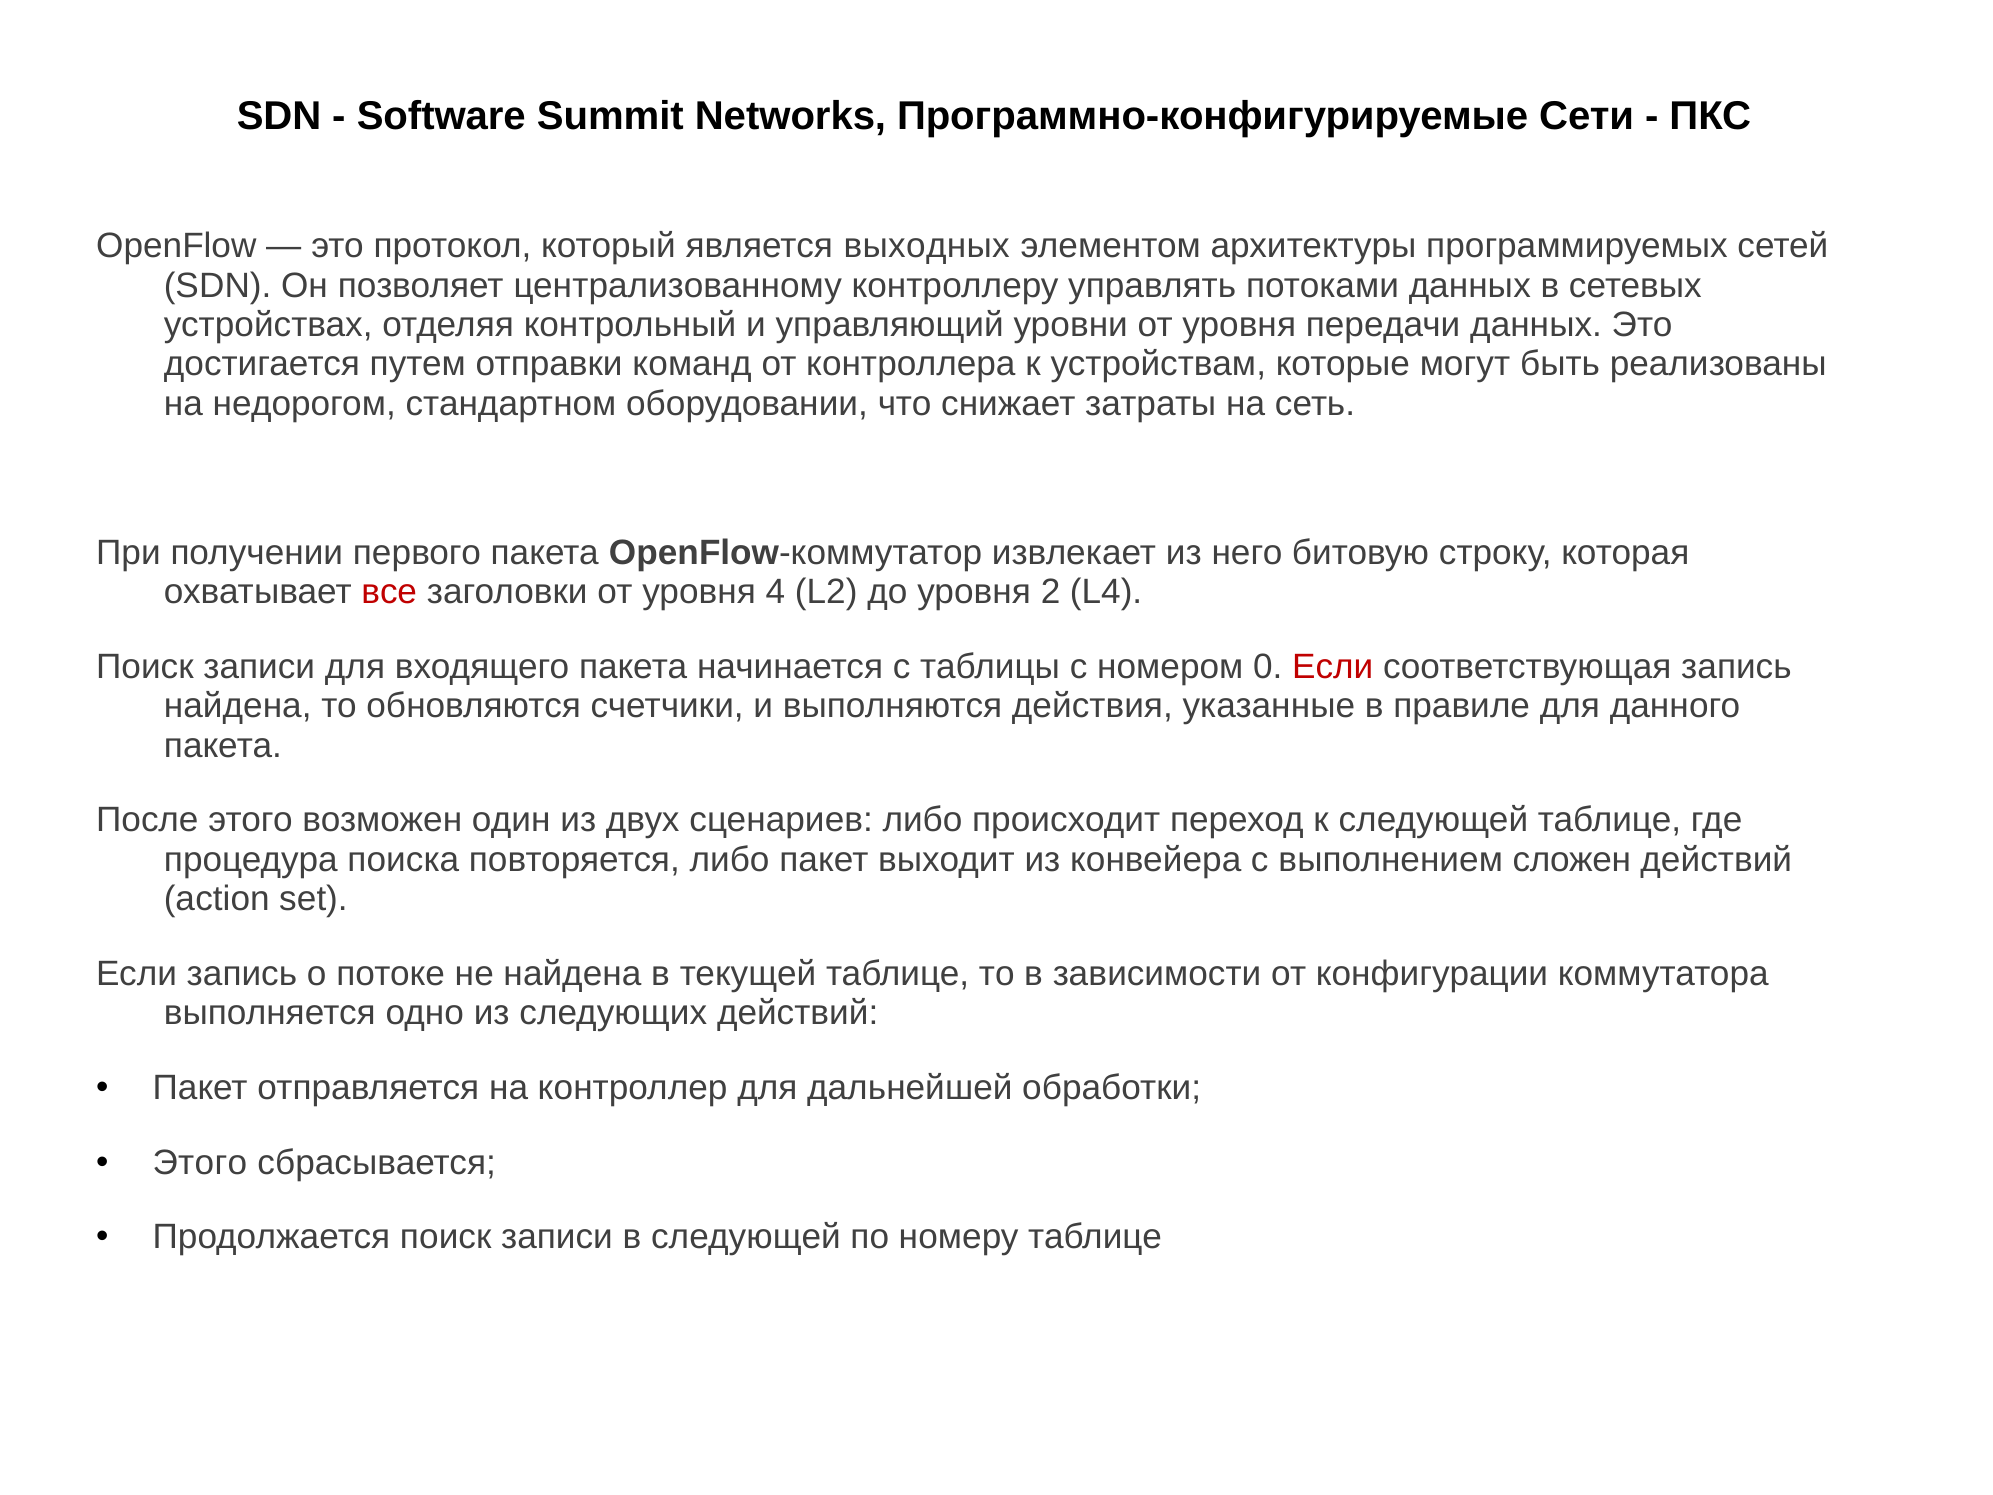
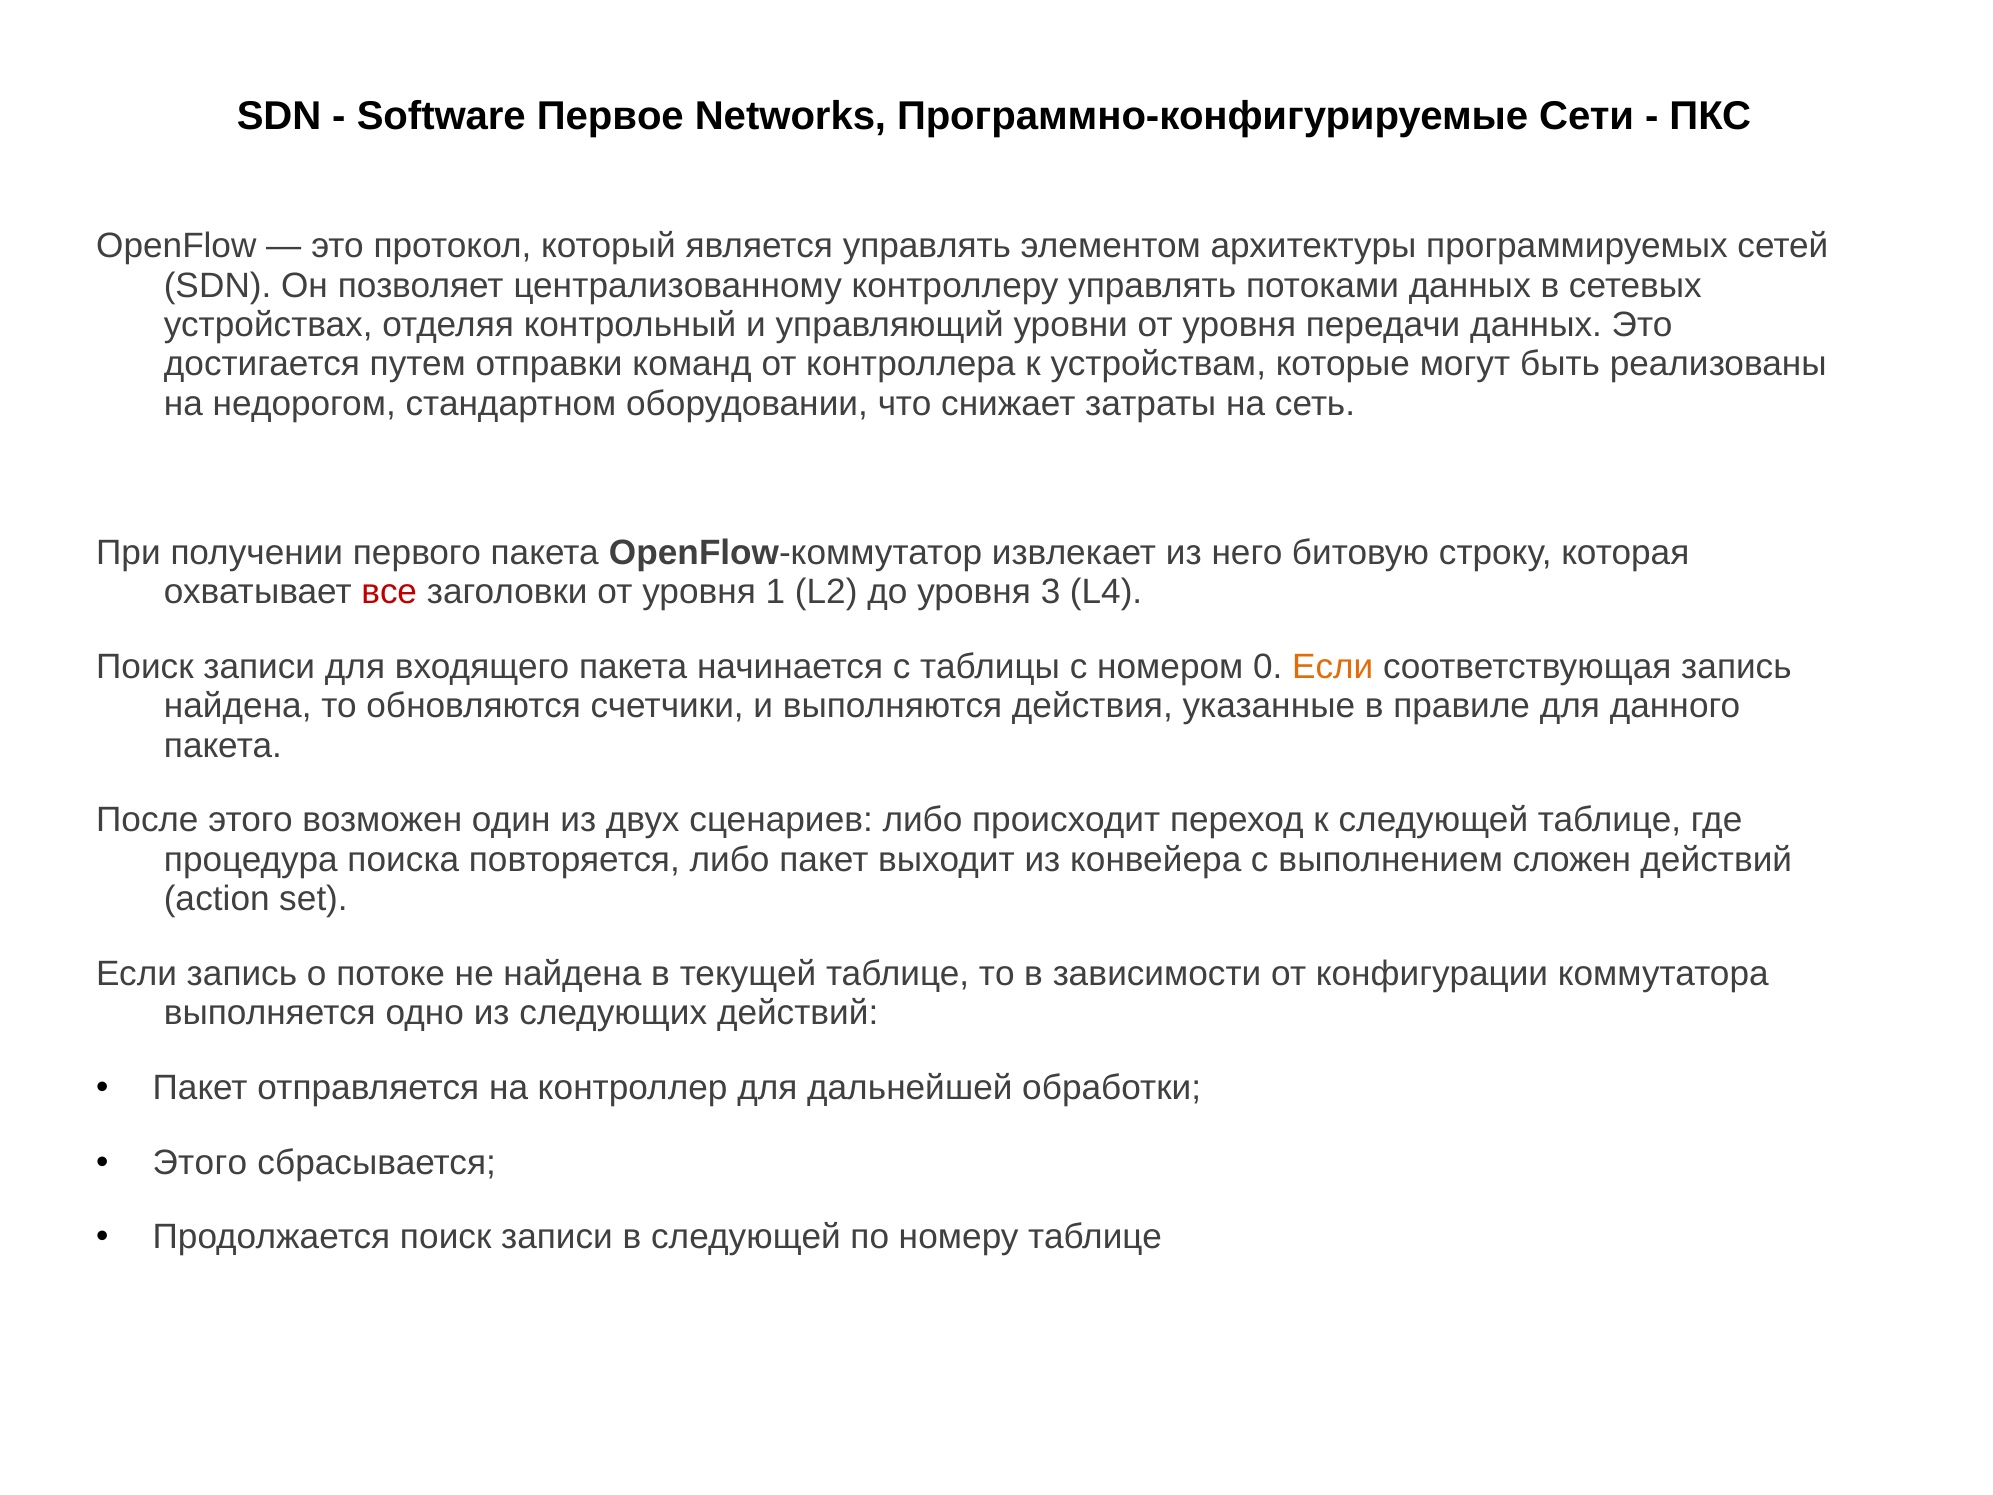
Summit: Summit -> Первое (610, 116)
является выходных: выходных -> управлять (927, 246)
4: 4 -> 1 (775, 592)
2: 2 -> 3 (1051, 592)
Если colour: red -> orange (1333, 667)
